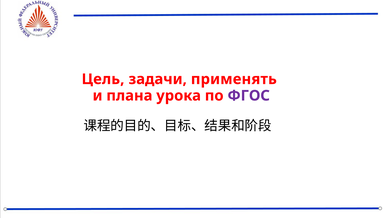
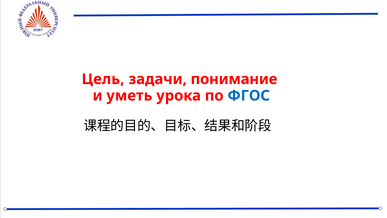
применять: применять -> понимание (234, 79)
плана: плана -> уметь (129, 96)
ФГОС colour: purple -> blue (249, 96)
